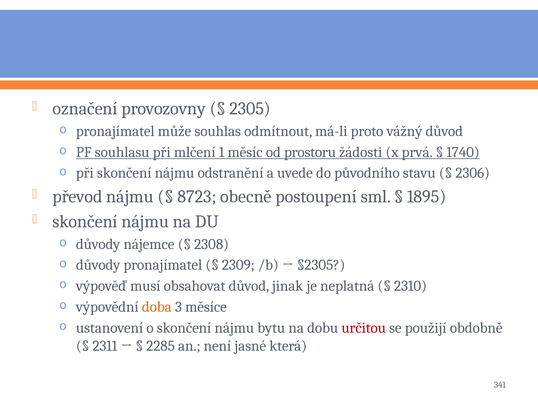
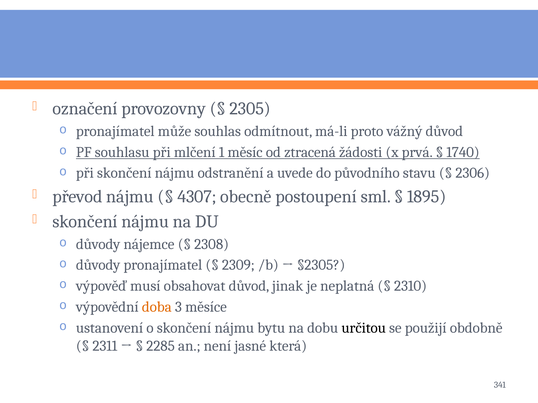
prostoru: prostoru -> ztracená (310, 152)
8723: 8723 -> 4307 (197, 197)
určitou colour: red -> black (364, 328)
